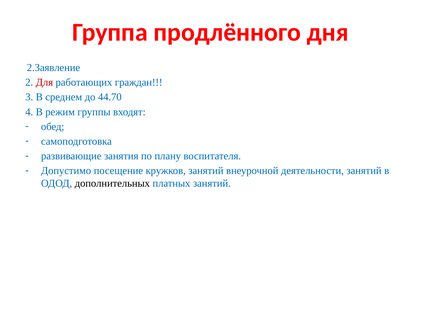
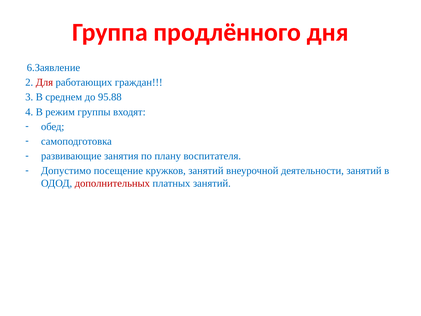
2.Заявление: 2.Заявление -> 6.Заявление (53, 68)
44.70: 44.70 -> 95.88 (110, 97)
дополнительных colour: black -> red (112, 183)
